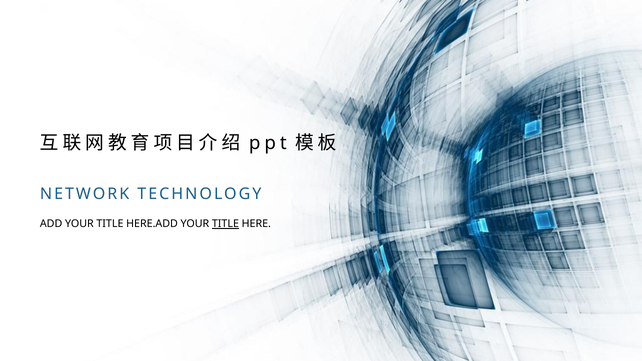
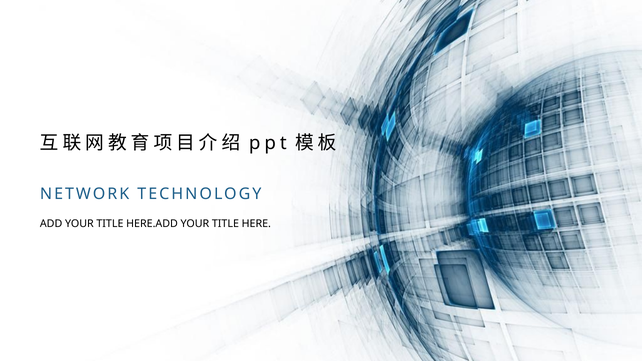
TITLE underline: present -> none (225, 224)
